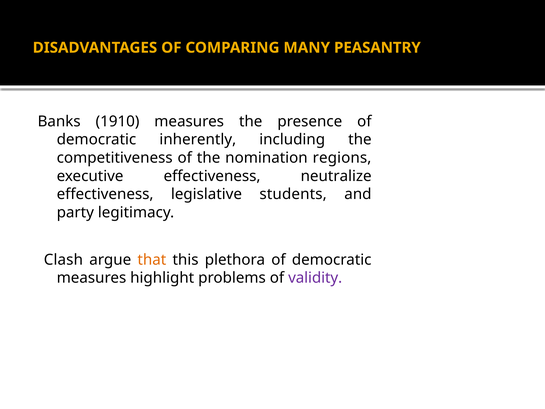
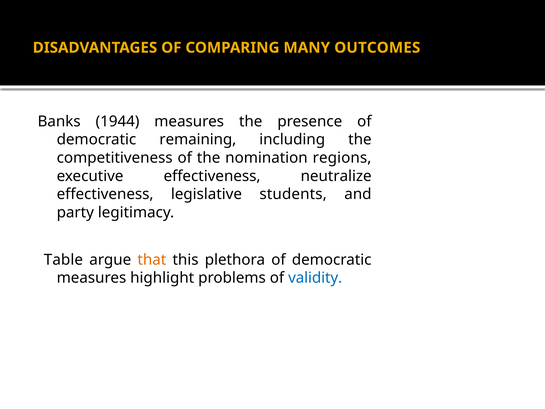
PEASANTRY: PEASANTRY -> OUTCOMES (377, 48)
1910: 1910 -> 1944 (118, 121)
inherently: inherently -> remaining (198, 140)
Clash: Clash -> Table (63, 260)
validity colour: purple -> blue (315, 278)
